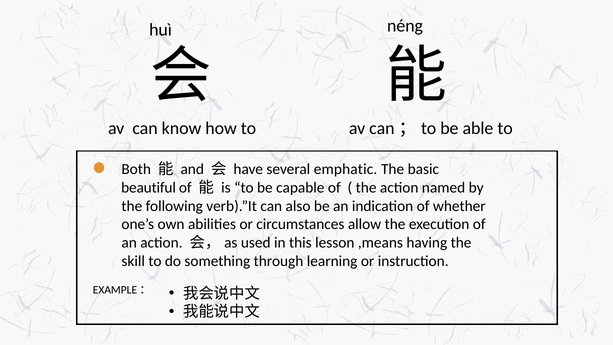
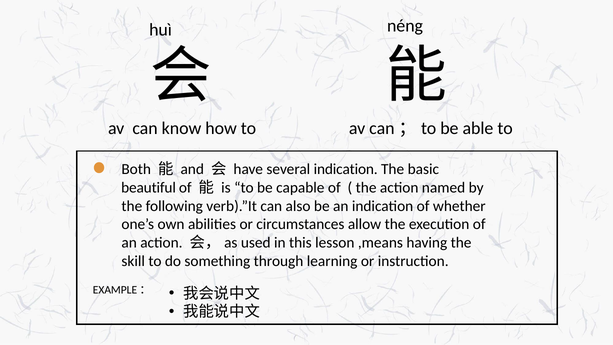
several emphatic: emphatic -> indication (346, 169)
